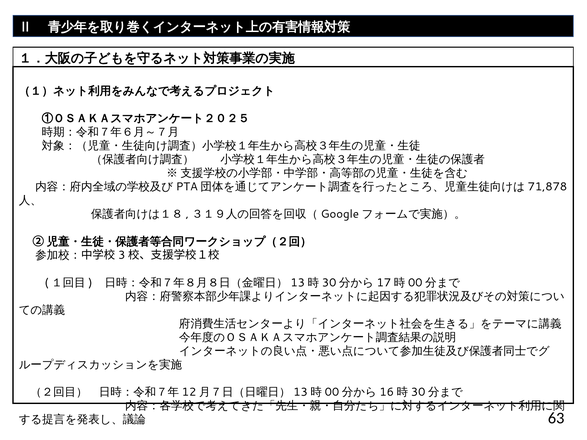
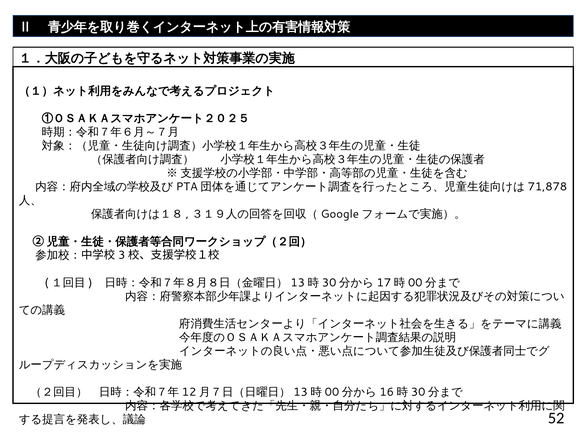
63: 63 -> 52 (556, 418)
